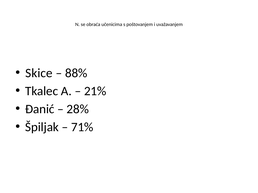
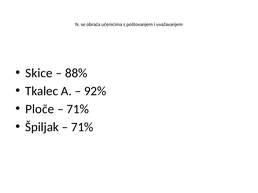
21%: 21% -> 92% (95, 91)
Đanić: Đanić -> Ploče (40, 109)
28%: 28% -> 71% (78, 109)
